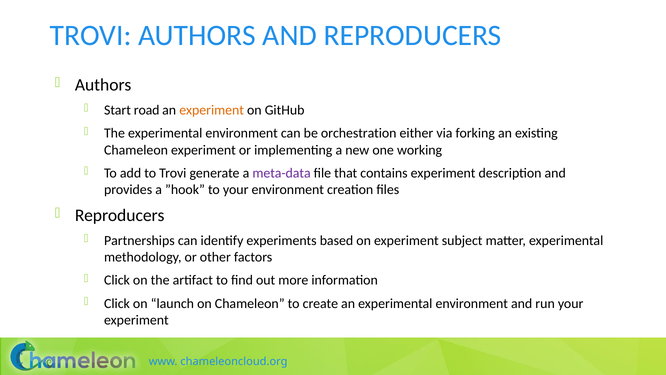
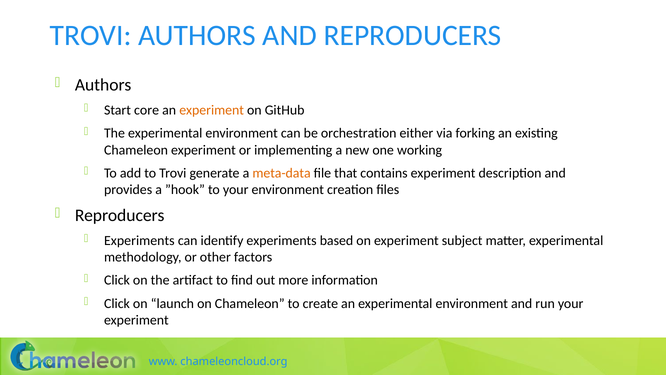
road: road -> core (147, 110)
meta-data colour: purple -> orange (282, 173)
Partnerships: Partnerships -> Experiments (139, 240)
